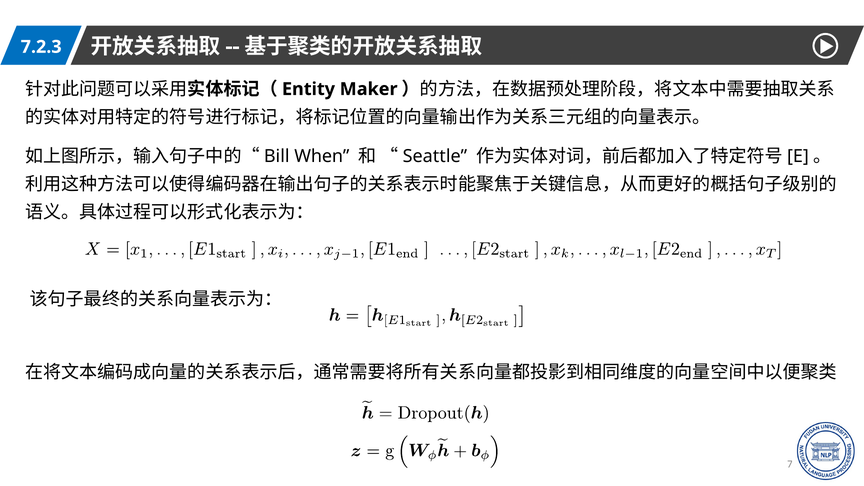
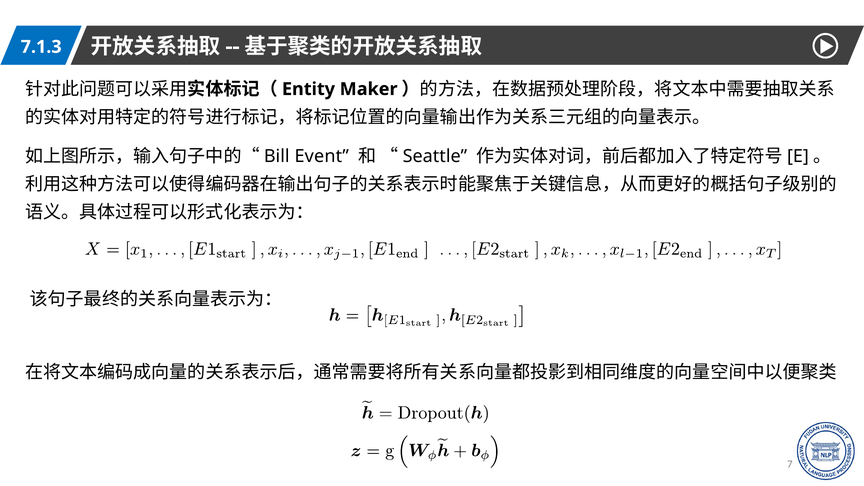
7.2.3: 7.2.3 -> 7.1.3 (41, 47)
When: When -> Event (322, 156)
